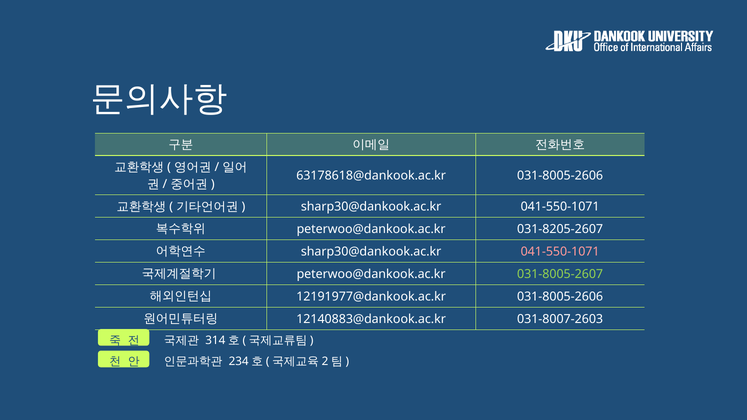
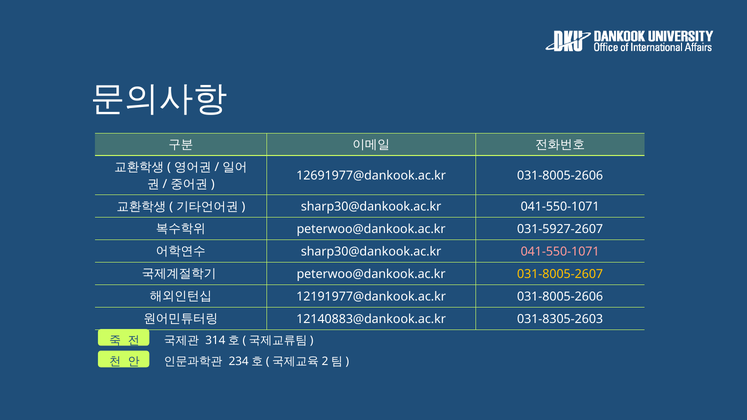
63178618@dankook.ac.kr: 63178618@dankook.ac.kr -> 12691977@dankook.ac.kr (371, 176)
031-8205-2607: 031-8205-2607 -> 031-5927-2607 (560, 229)
031-8005-2607 colour: light green -> yellow (560, 274)
031-8007-2603: 031-8007-2603 -> 031-8305-2603 (560, 319)
